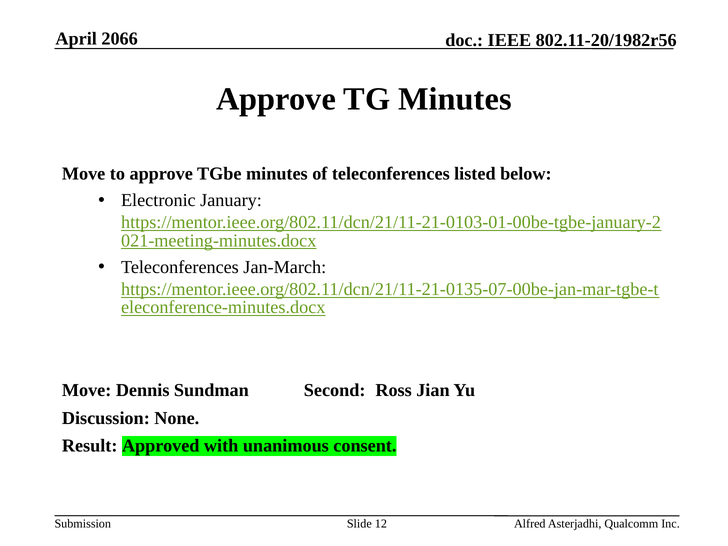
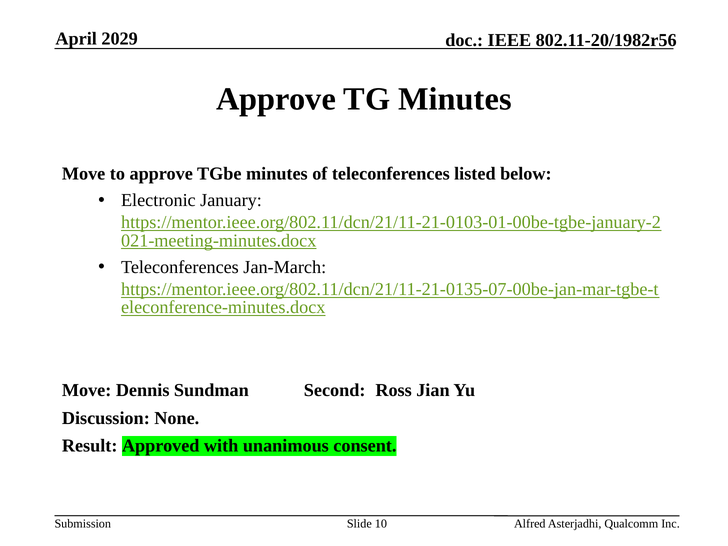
2066: 2066 -> 2029 (120, 39)
12: 12 -> 10 (381, 524)
